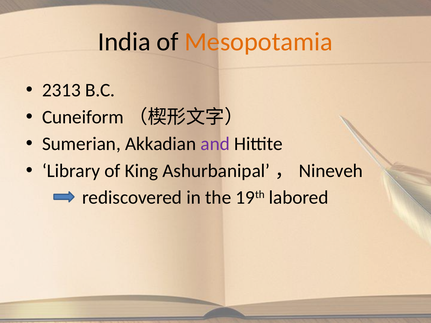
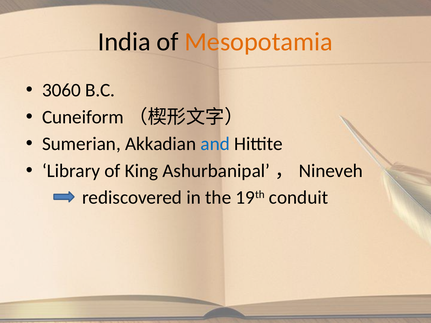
2313: 2313 -> 3060 (61, 90)
and colour: purple -> blue (215, 144)
labored: labored -> conduit (299, 198)
